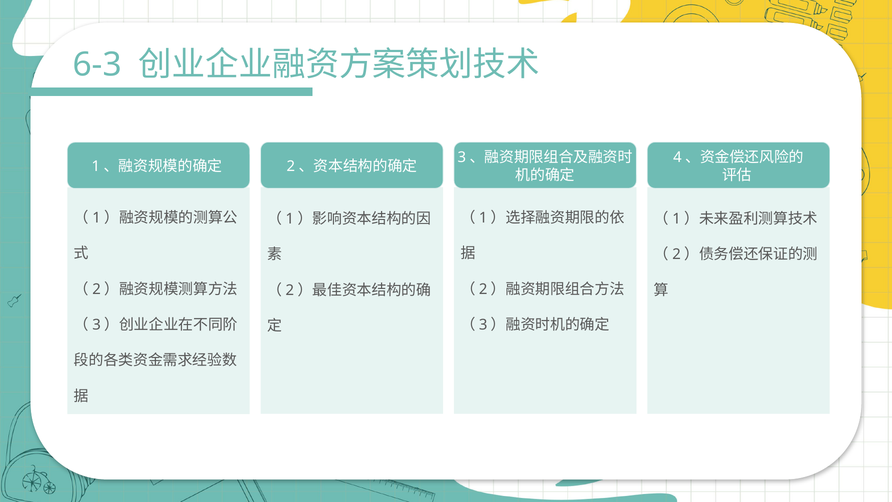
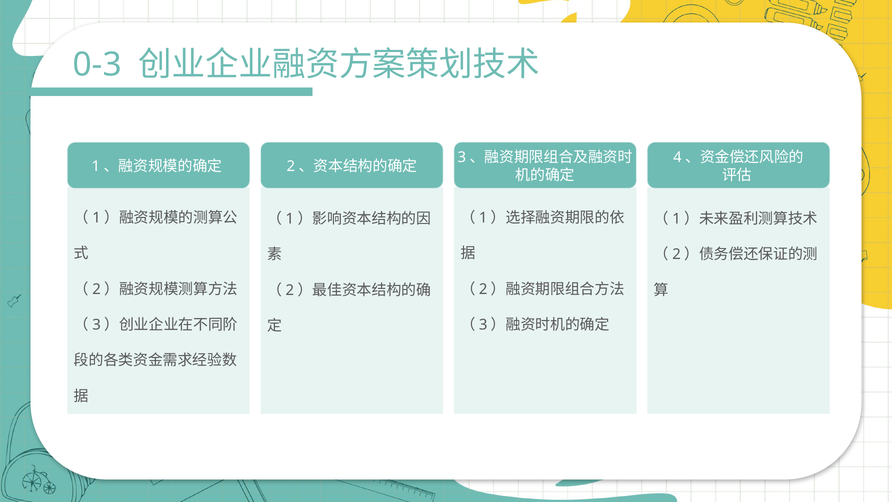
6-3: 6-3 -> 0-3 (97, 65)
